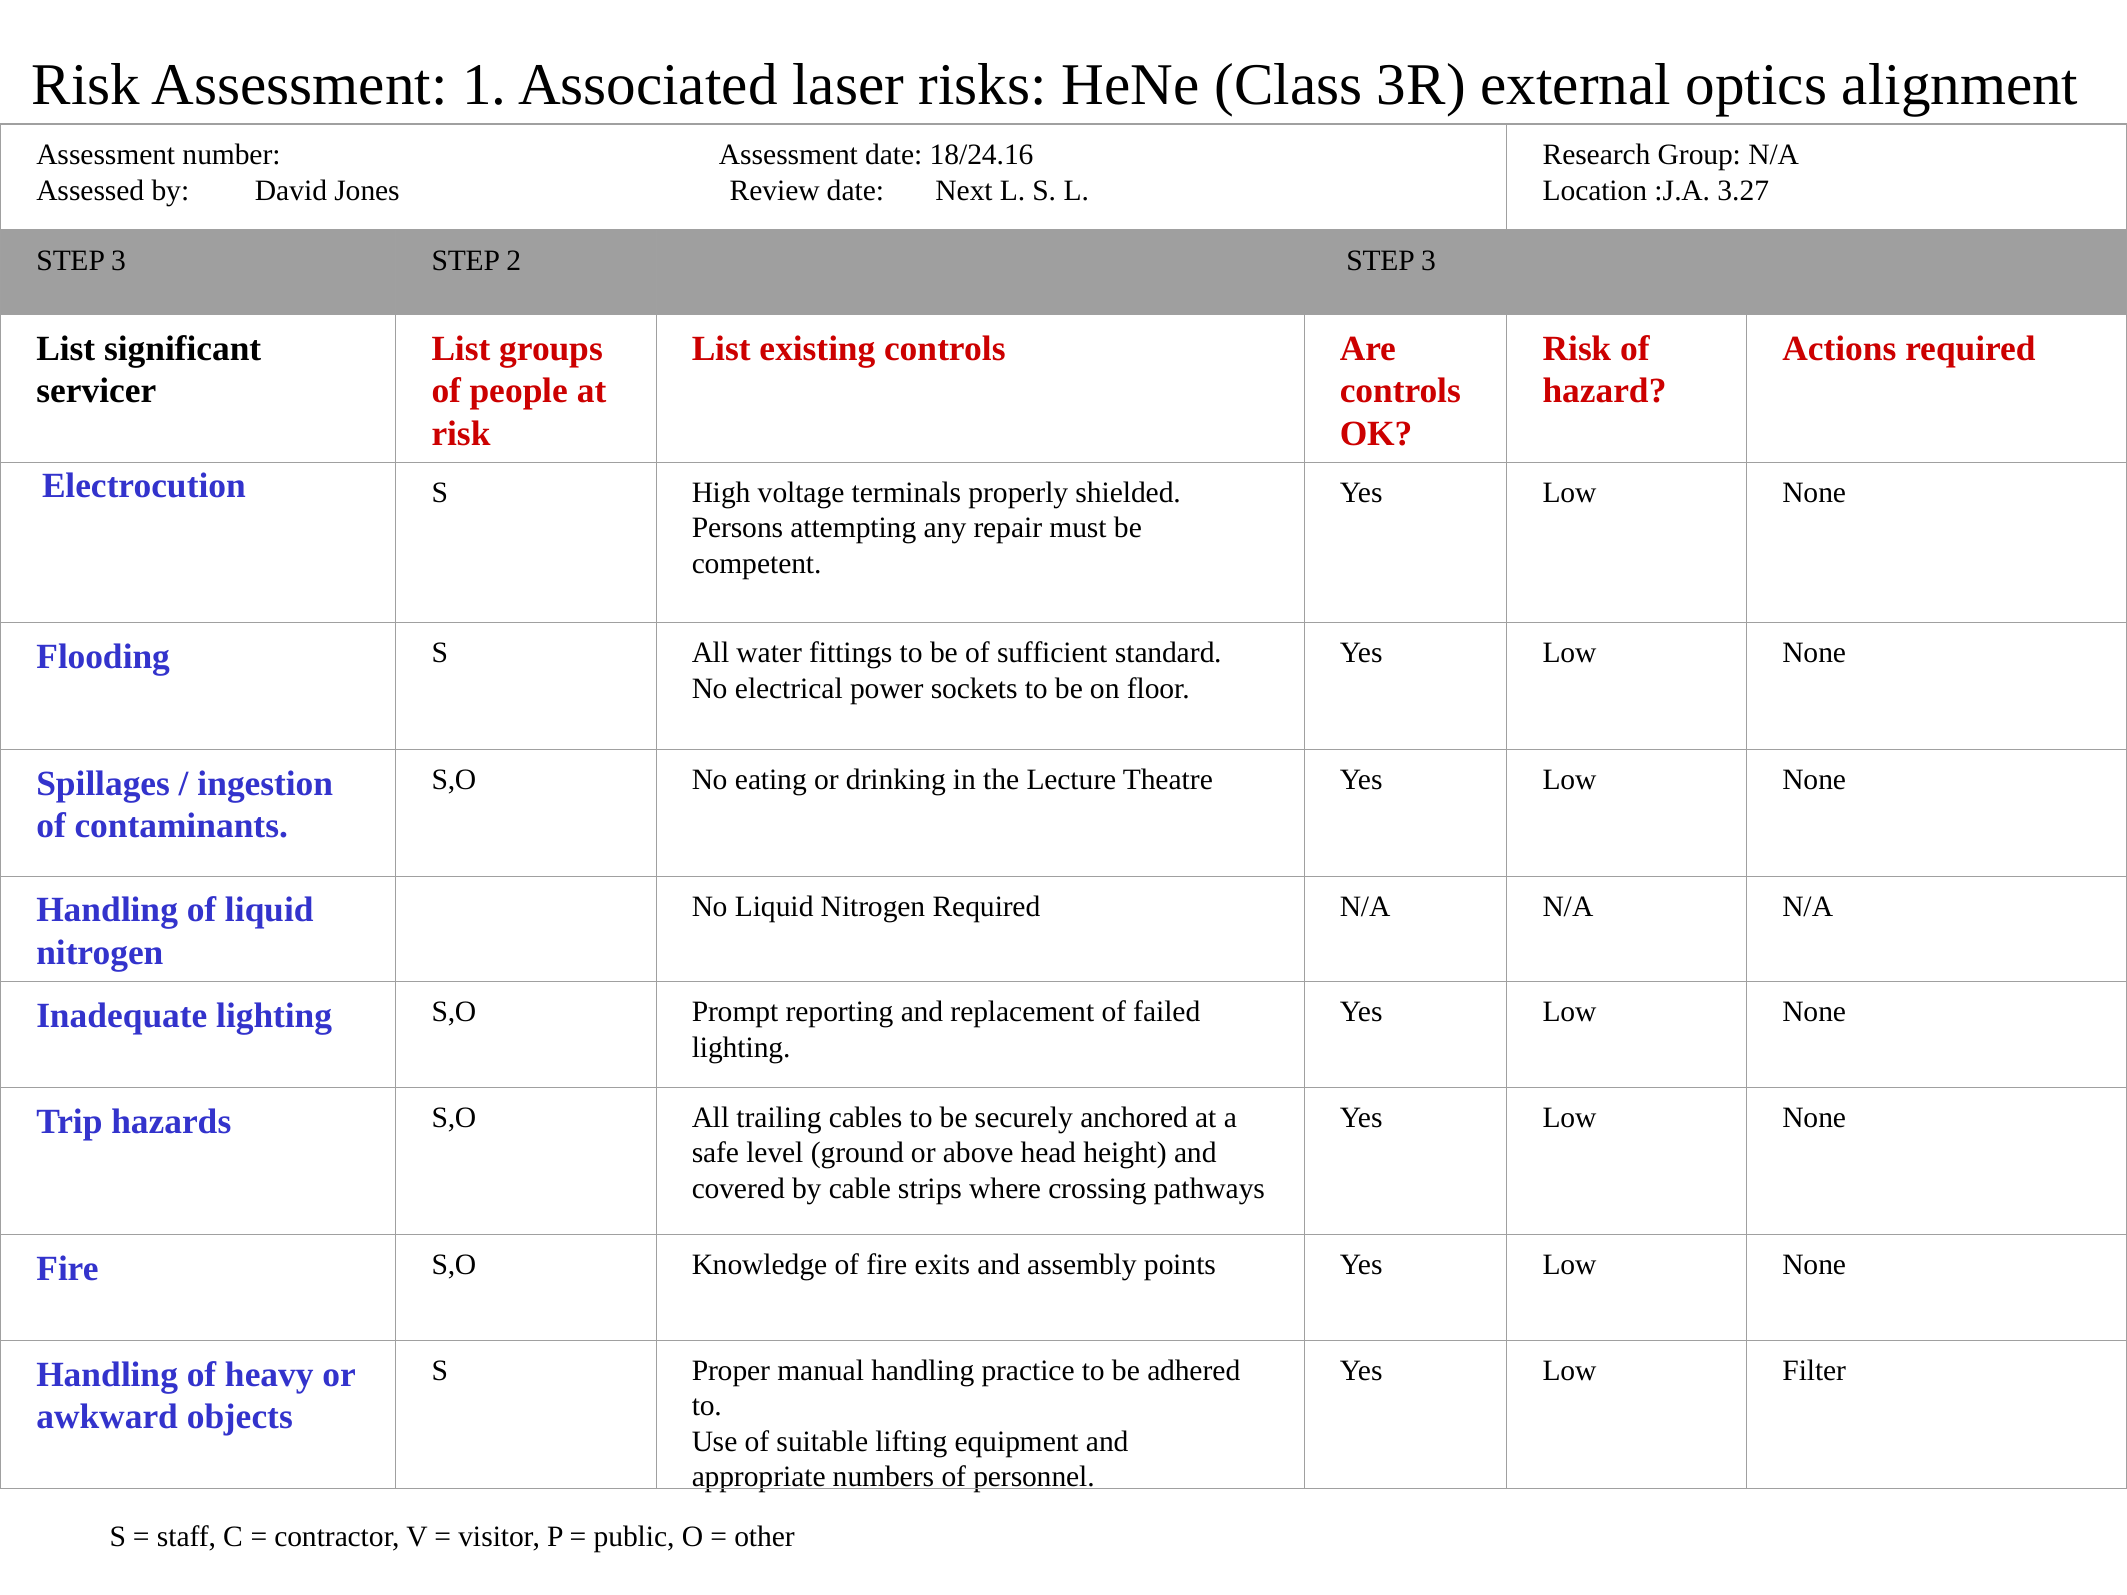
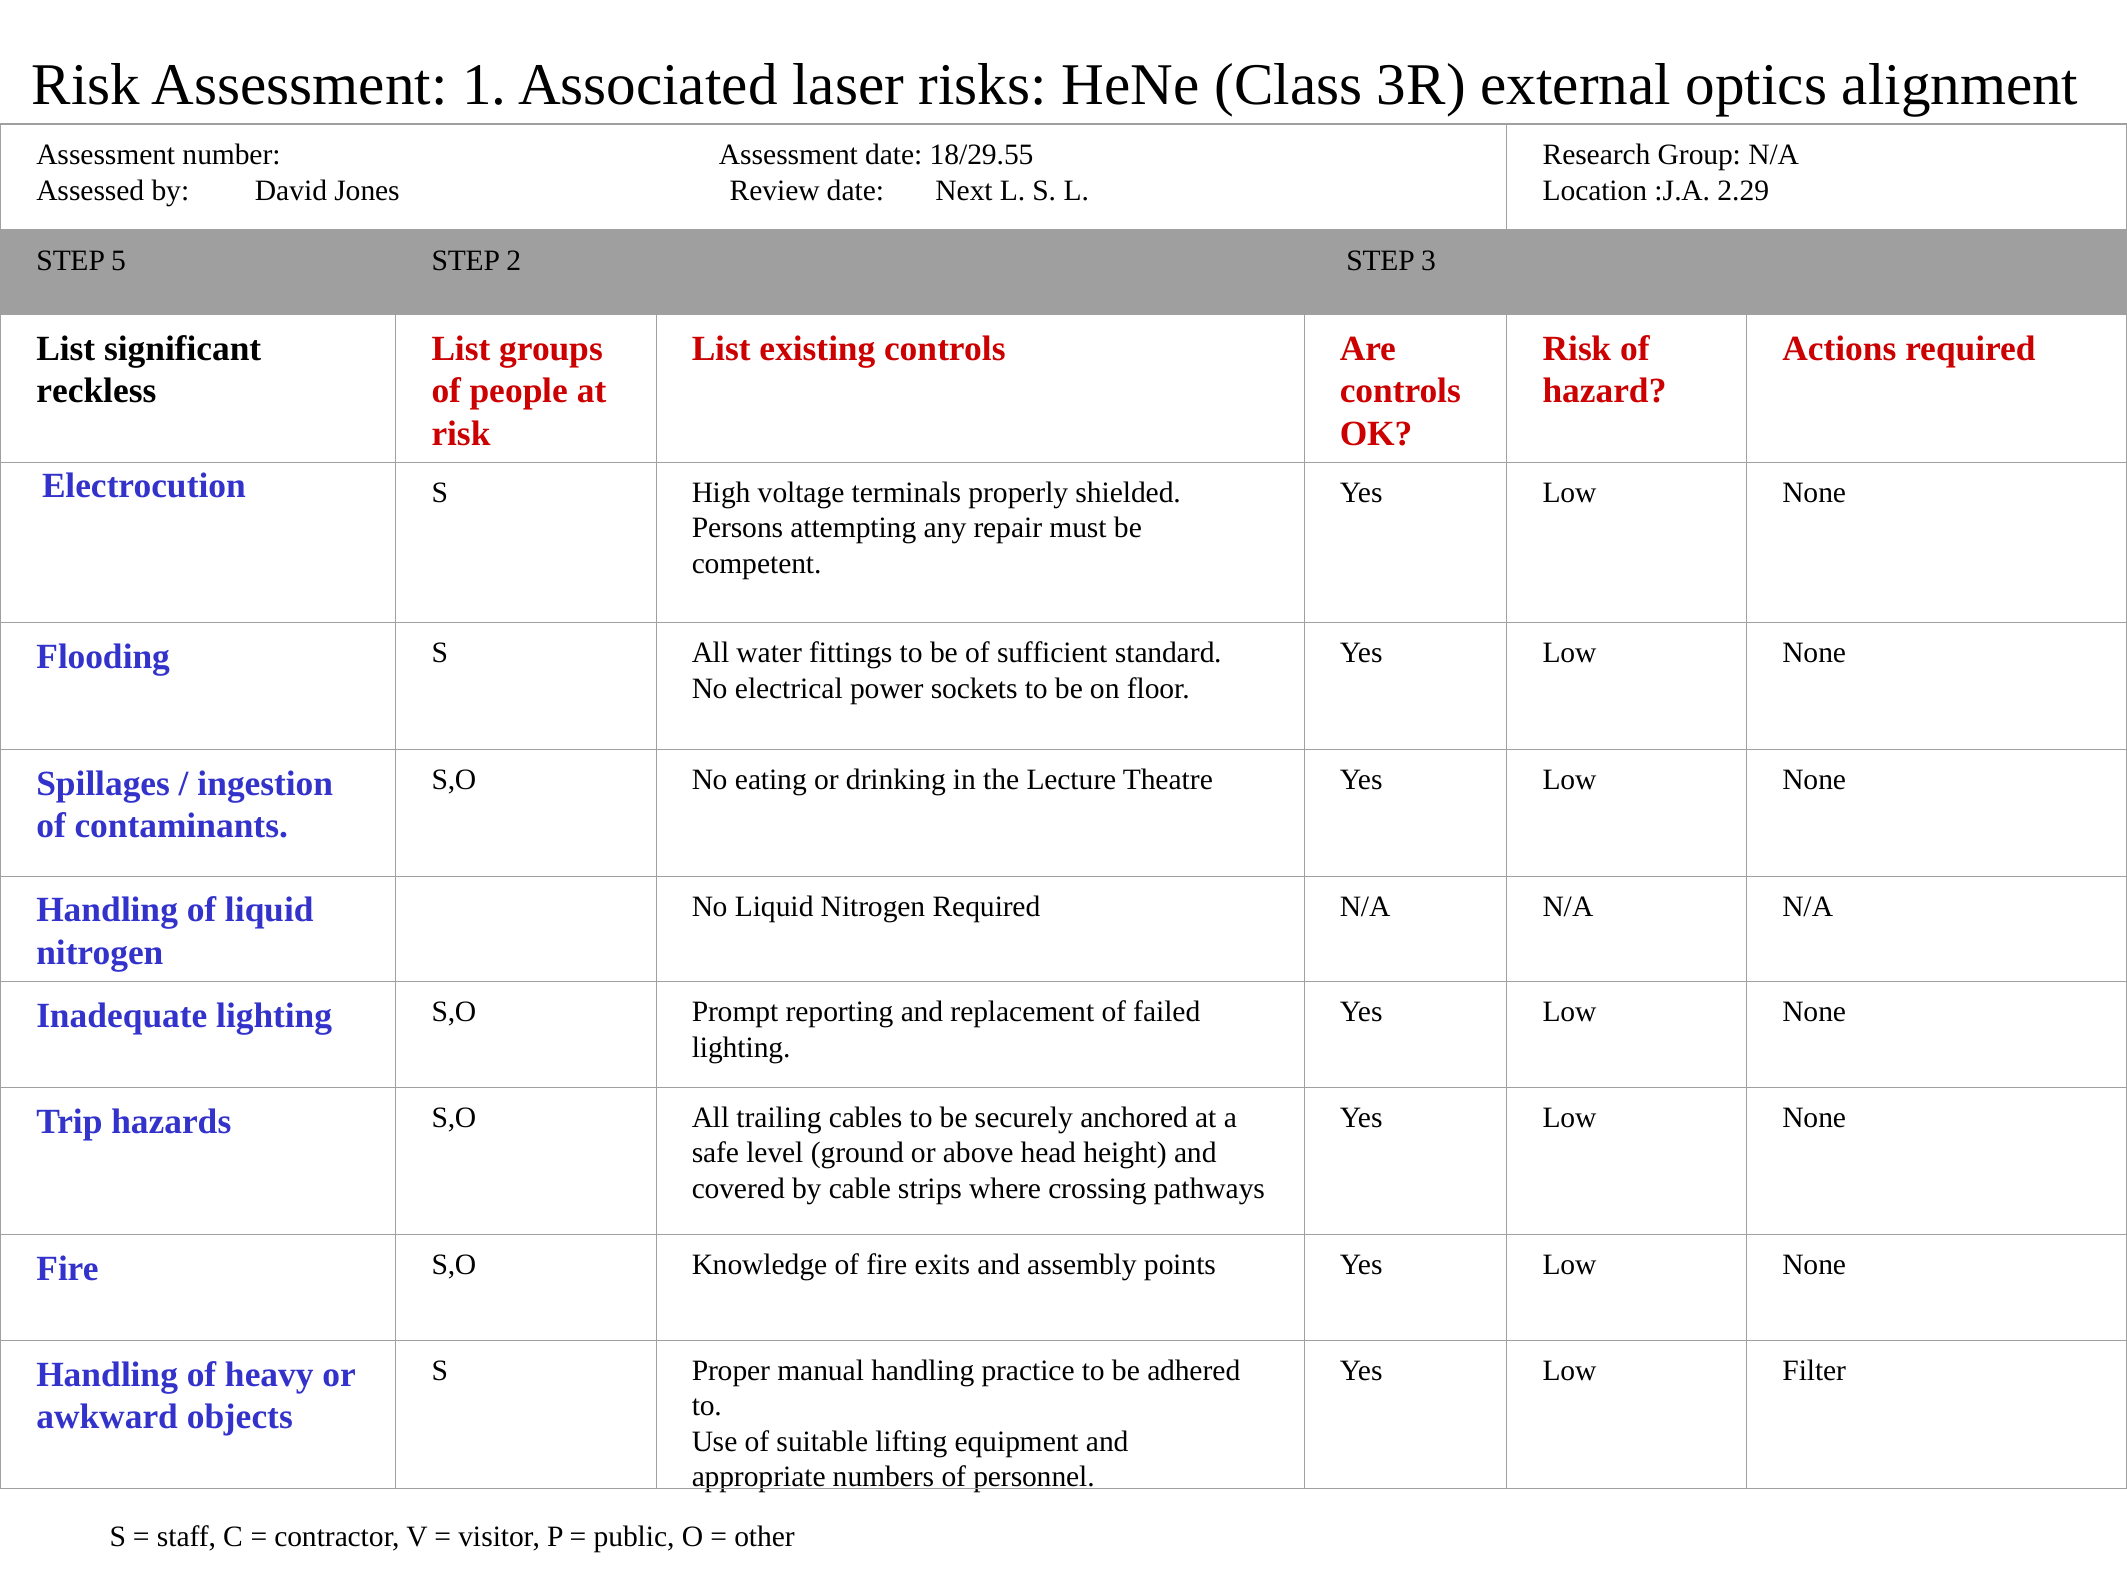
18/24.16: 18/24.16 -> 18/29.55 (982, 155)
3.27: 3.27 -> 2.29 (1743, 190)
3: 3 -> 5 (119, 260)
servicer: servicer -> reckless (96, 391)
